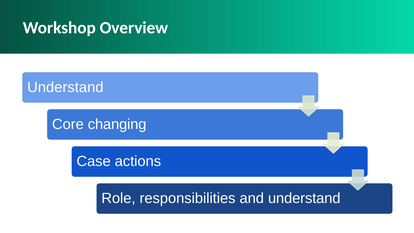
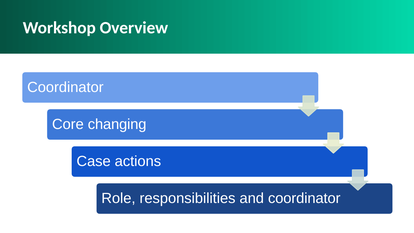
Understand: Understand -> Coordinator (65, 87)
and understand: understand -> coordinator (304, 198)
